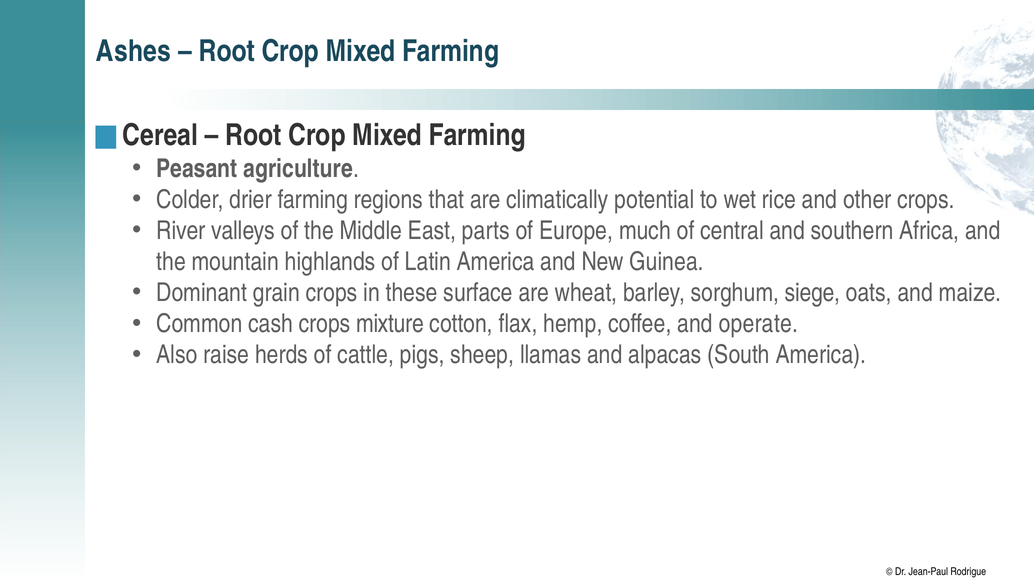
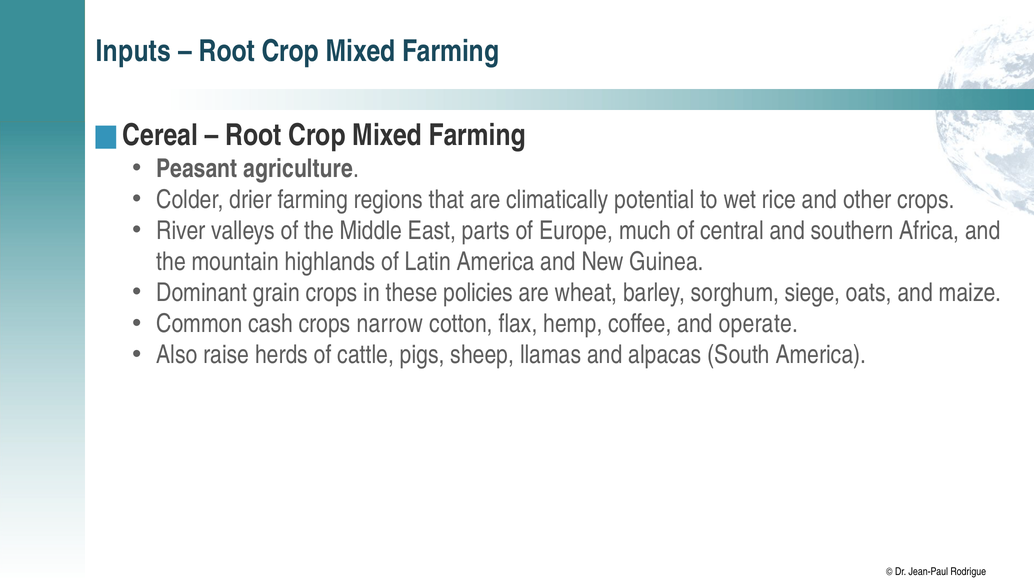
Ashes: Ashes -> Inputs (134, 51)
surface: surface -> policies (478, 293)
mixture: mixture -> narrow (390, 324)
